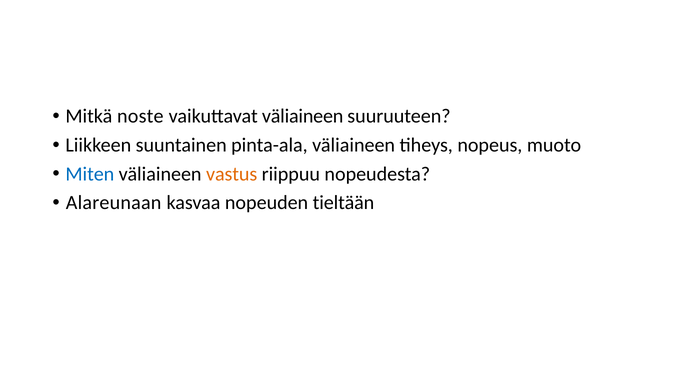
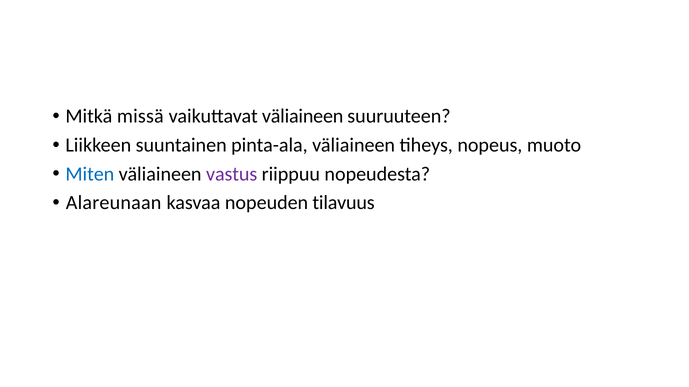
noste: noste -> missä (140, 116)
vastus colour: orange -> purple (232, 174)
tieltään: tieltään -> tilavuus (344, 203)
